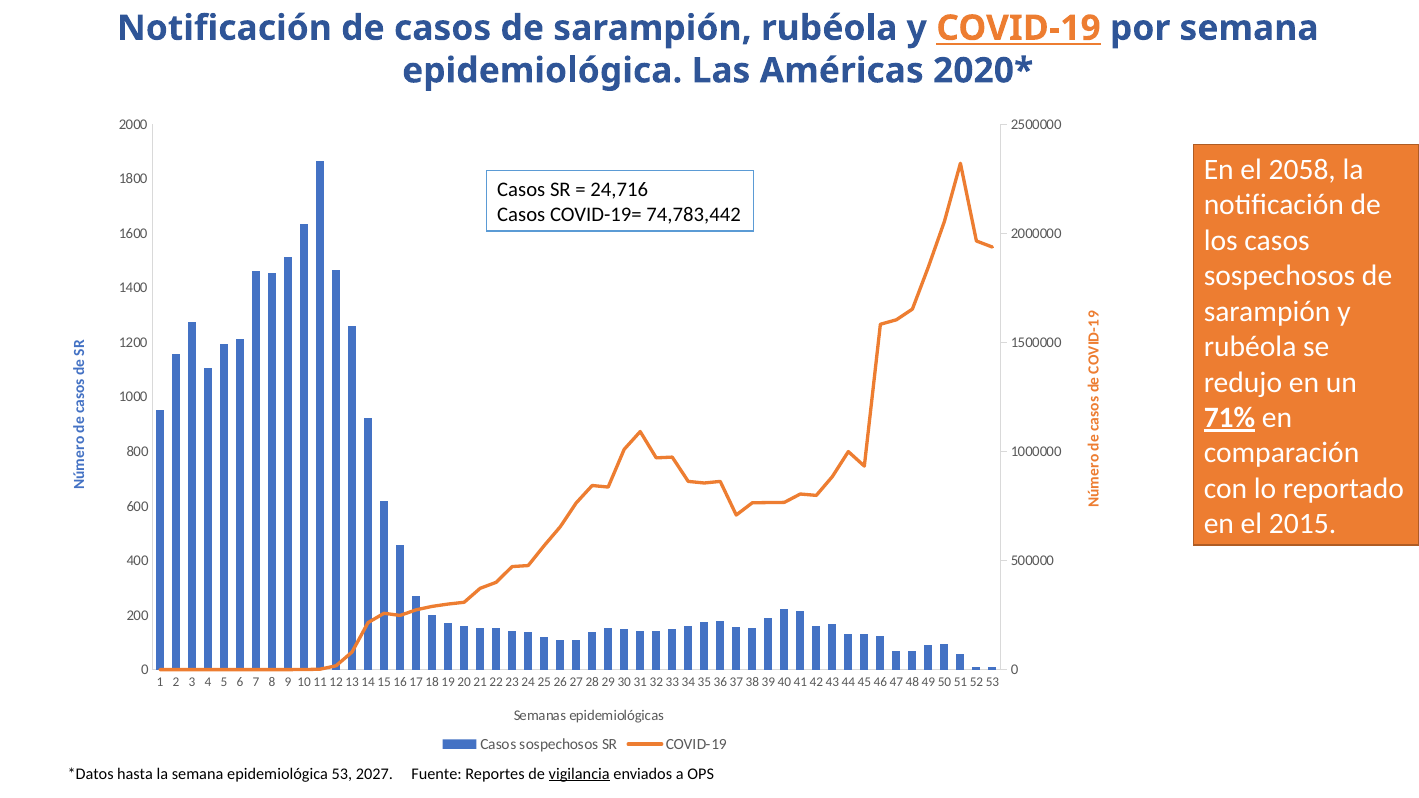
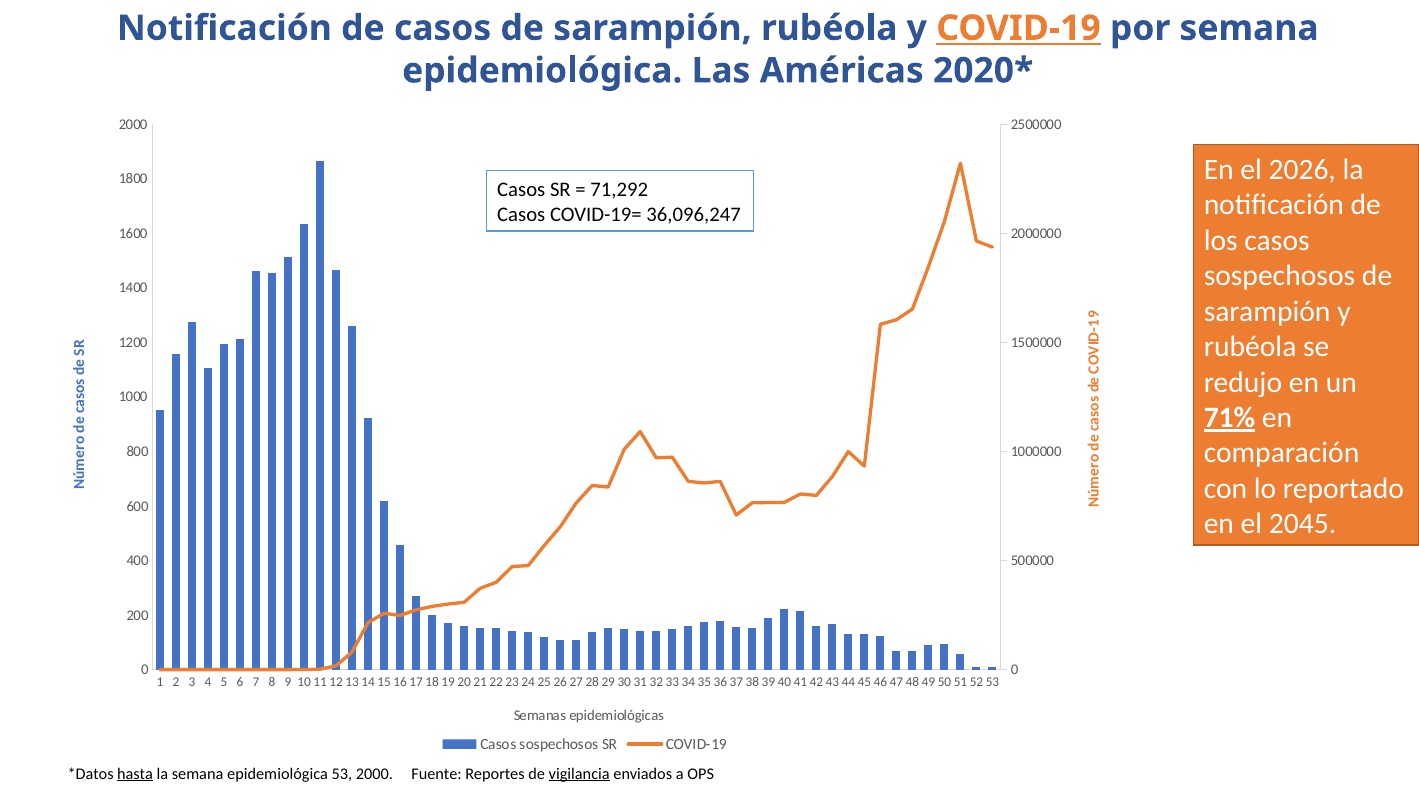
2058: 2058 -> 2026 (1302, 169)
24,716: 24,716 -> 71,292 (619, 190)
74,783,442: 74,783,442 -> 36,096,247 (694, 215)
2015: 2015 -> 2045 (1303, 524)
hasta underline: none -> present (135, 774)
53 2027: 2027 -> 2000 (374, 774)
